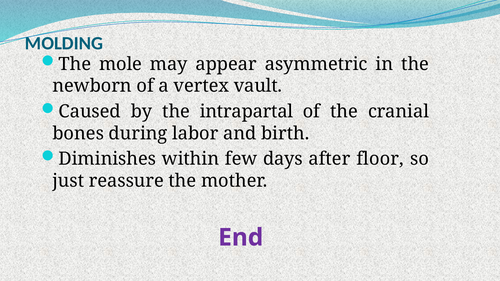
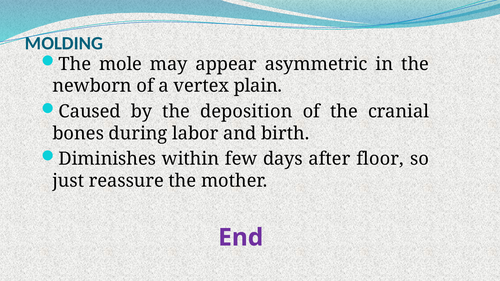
vault: vault -> plain (258, 86)
intrapartal: intrapartal -> deposition (246, 112)
